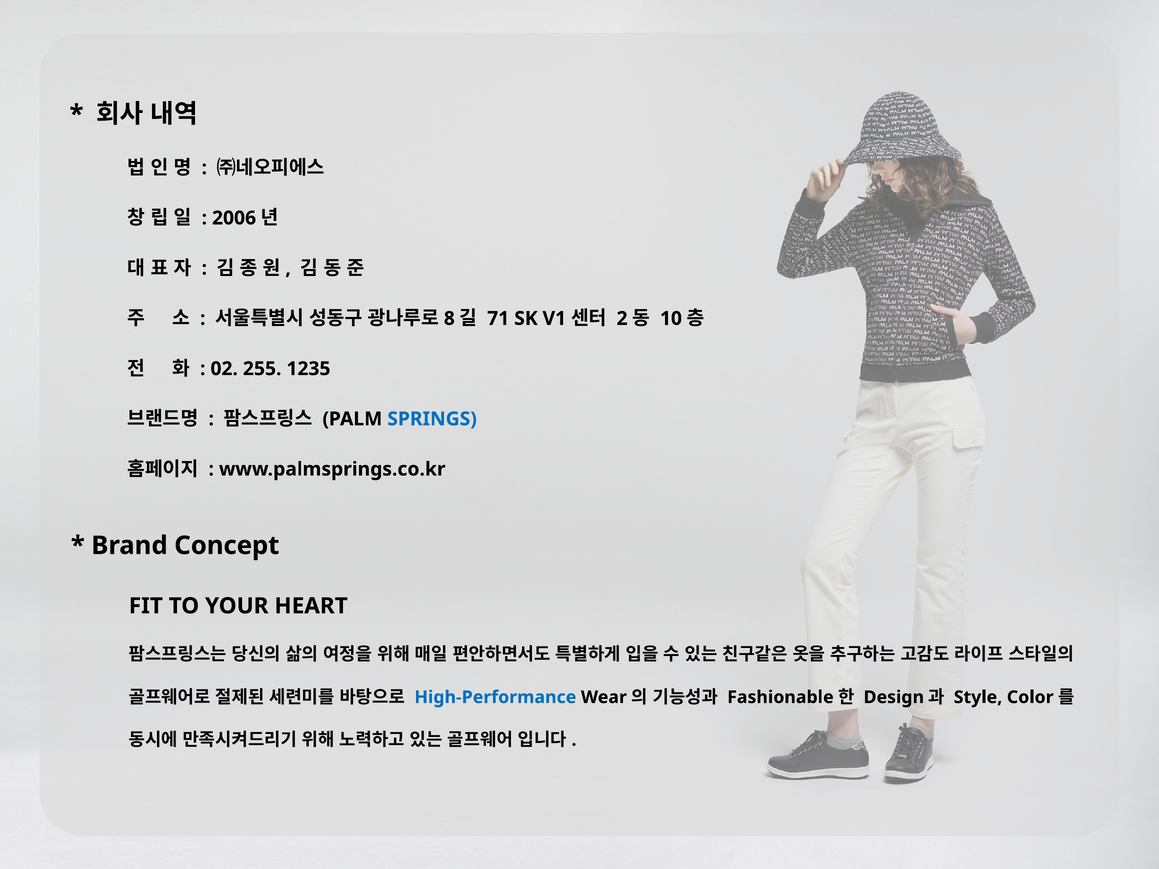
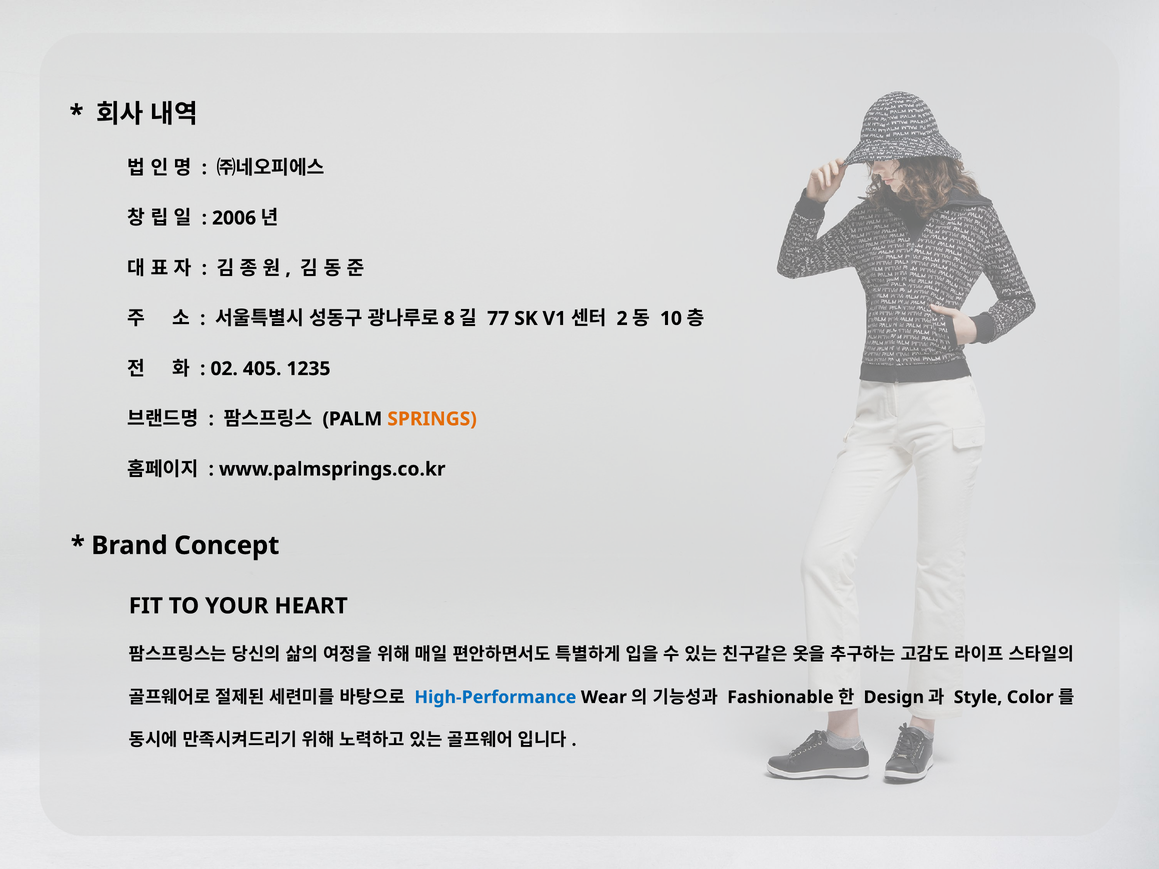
71: 71 -> 77 (498, 319)
255: 255 -> 405 (262, 369)
SPRINGS colour: blue -> orange (432, 419)
